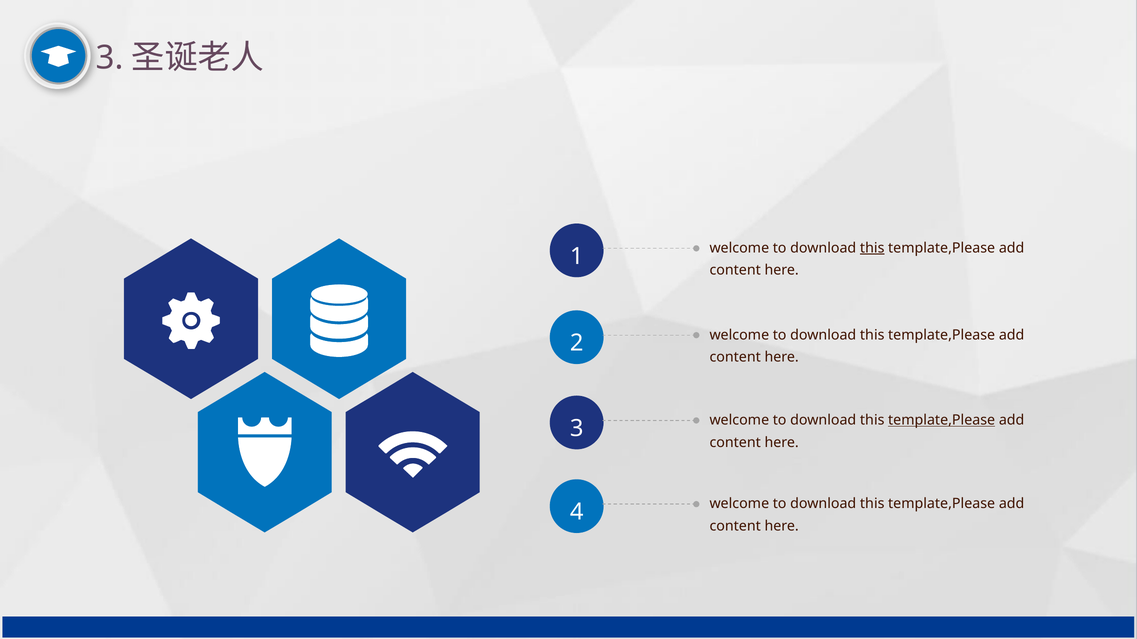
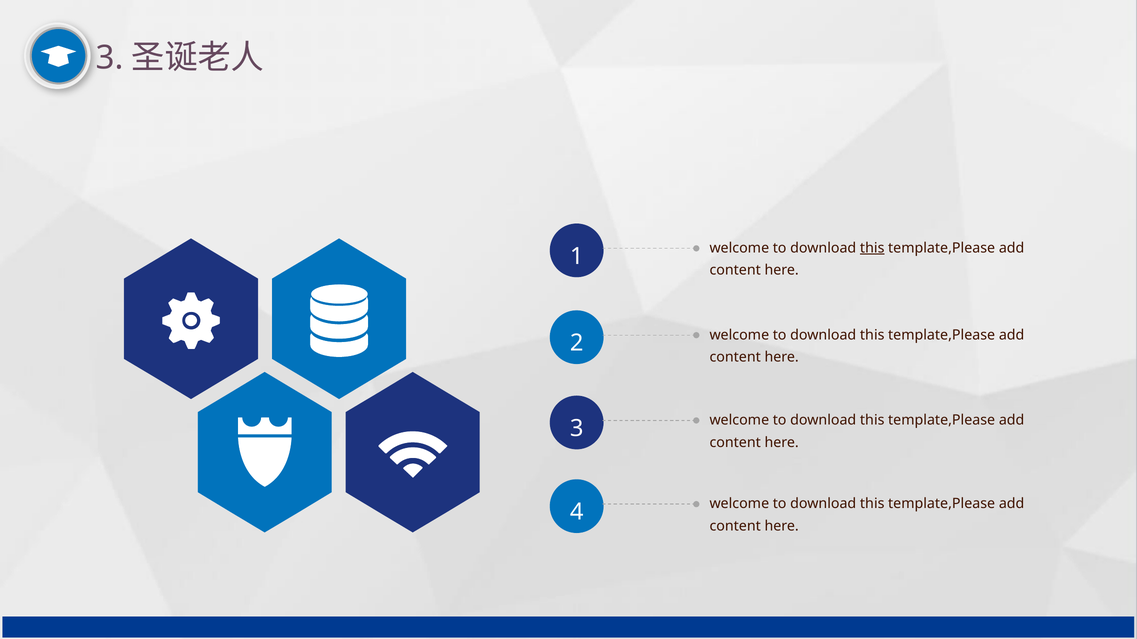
template,Please underline: present -> none (942, 421)
